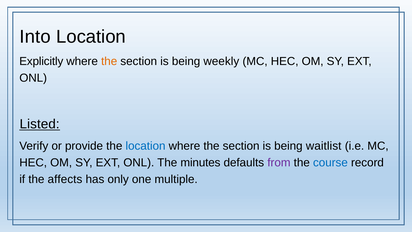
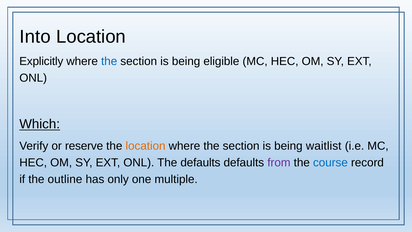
the colour: orange -> blue (109, 61)
weekly: weekly -> eligible (221, 61)
Listed: Listed -> Which (40, 124)
provide: provide -> reserve (84, 146)
location colour: blue -> orange (146, 146)
The minutes: minutes -> defaults (200, 163)
affects: affects -> outline (65, 179)
